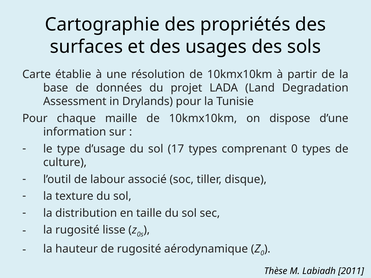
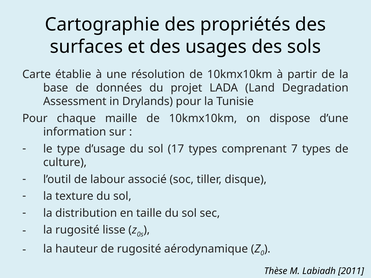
comprenant 0: 0 -> 7 (294, 149)
